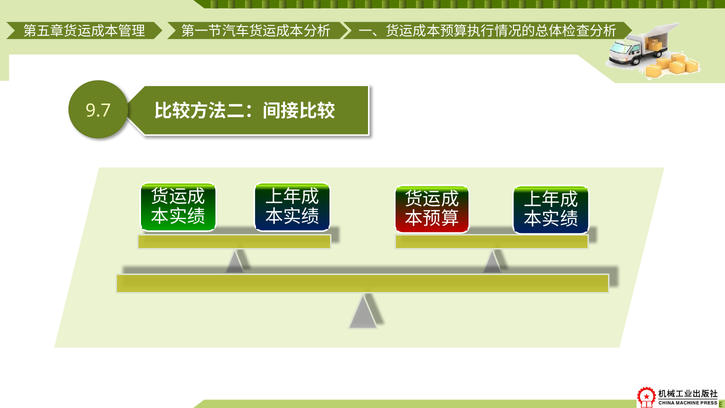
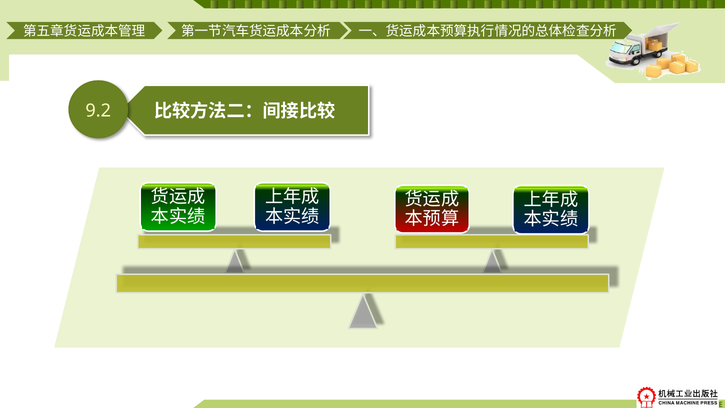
9.7: 9.7 -> 9.2 (98, 110)
